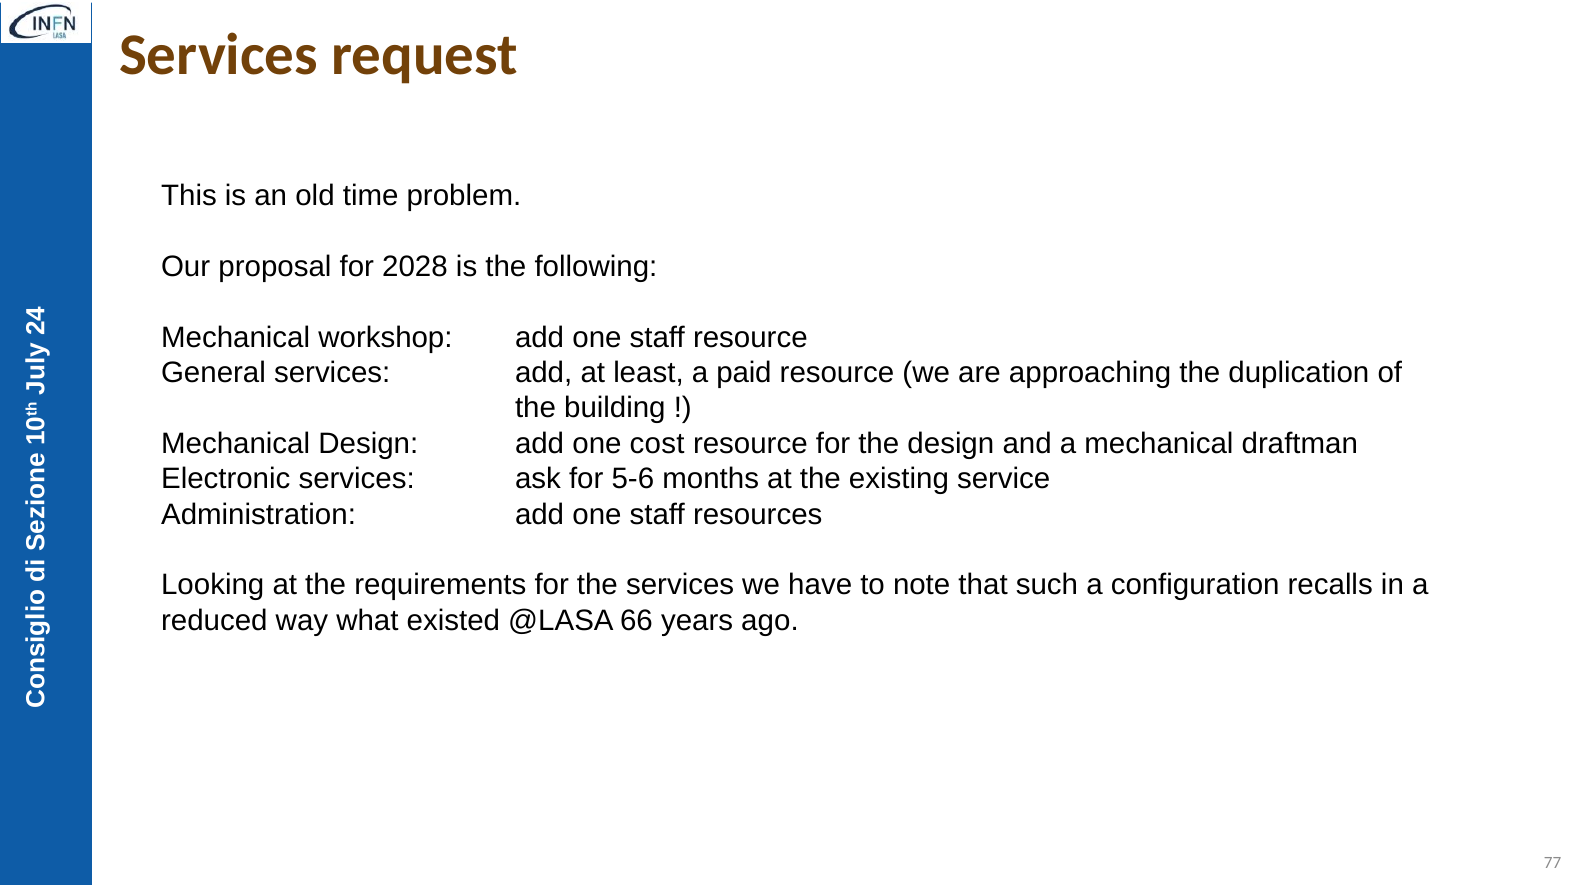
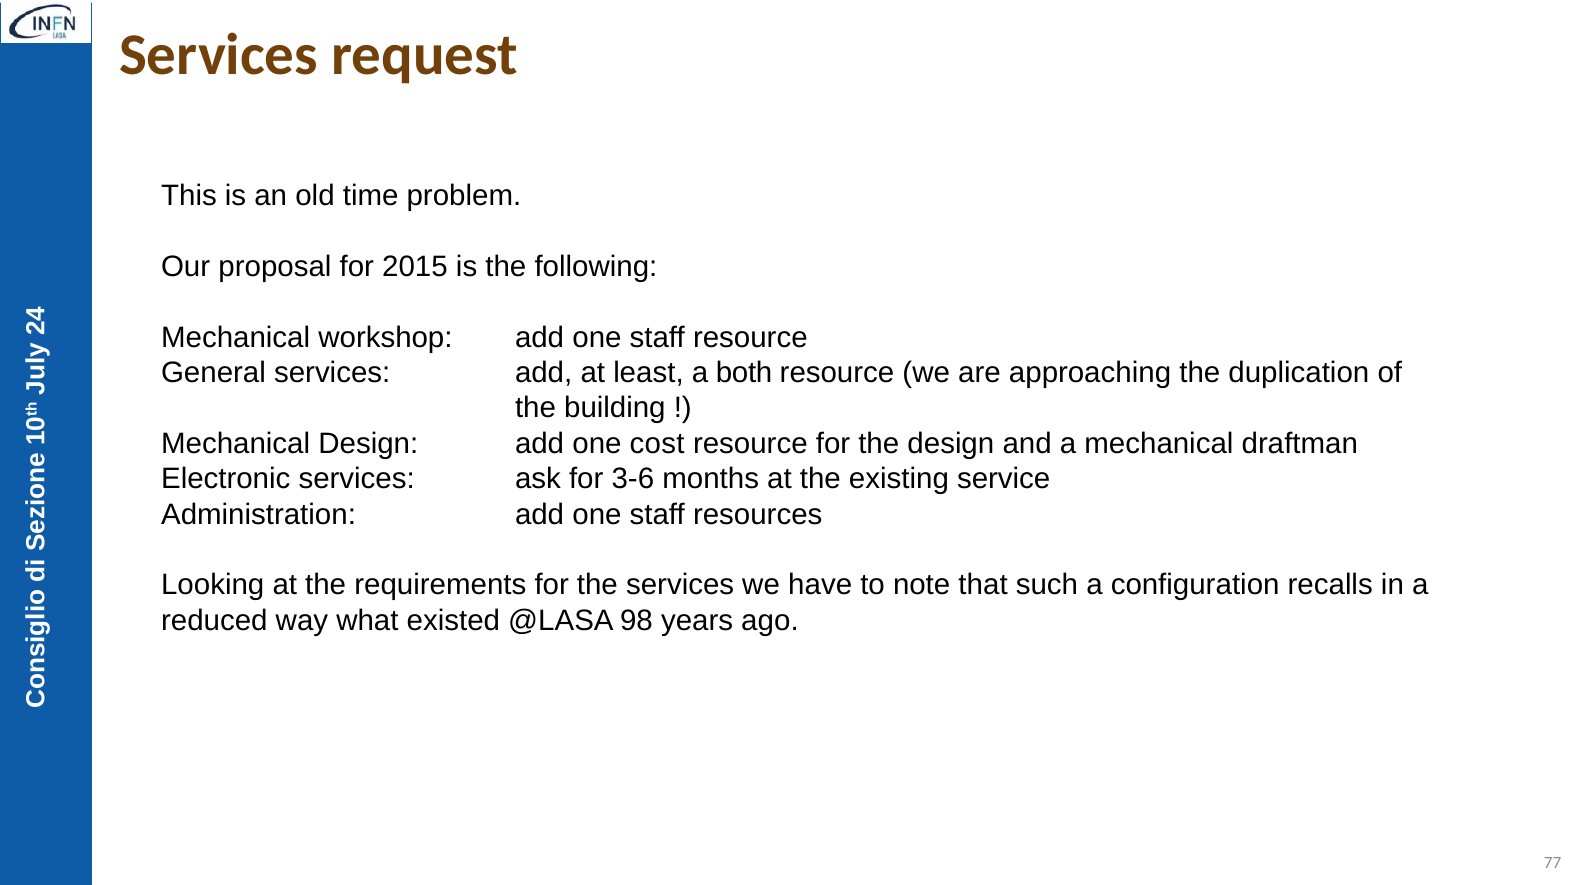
2028: 2028 -> 2015 (415, 267)
paid: paid -> both (744, 373)
5-6: 5-6 -> 3-6 (633, 479)
66: 66 -> 98 (636, 620)
